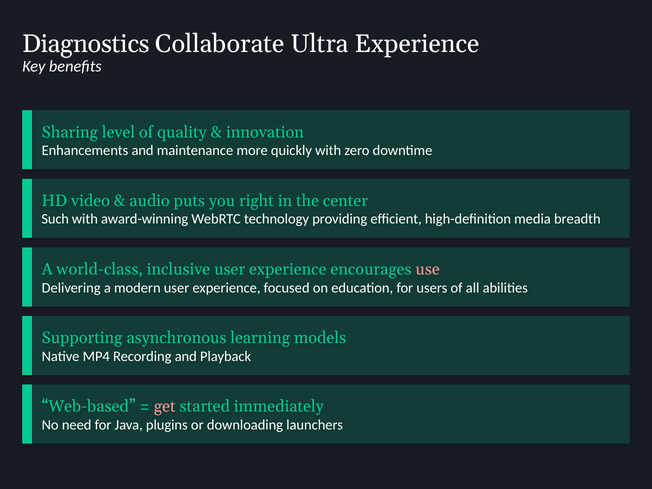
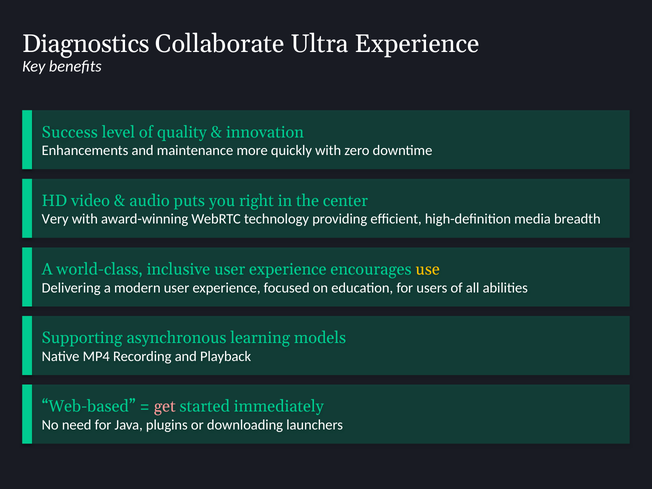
Sharing: Sharing -> Success (70, 132)
Such: Such -> Very (55, 219)
use colour: pink -> yellow (428, 269)
